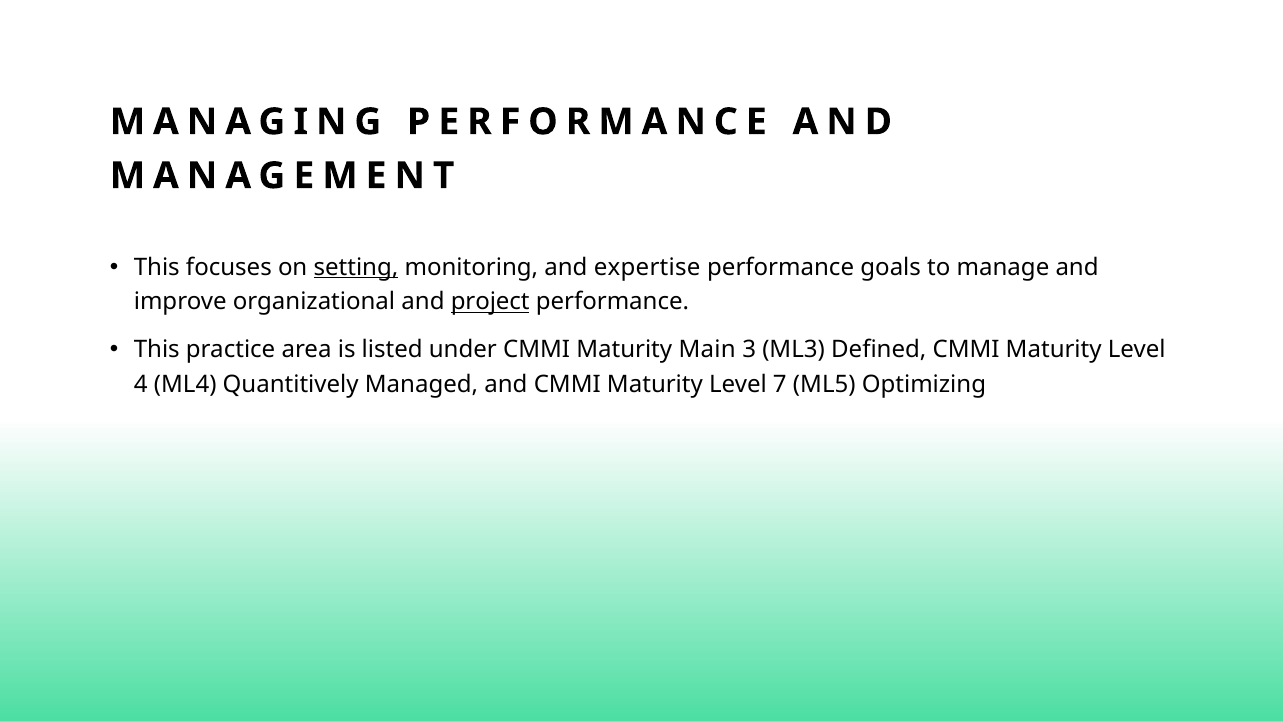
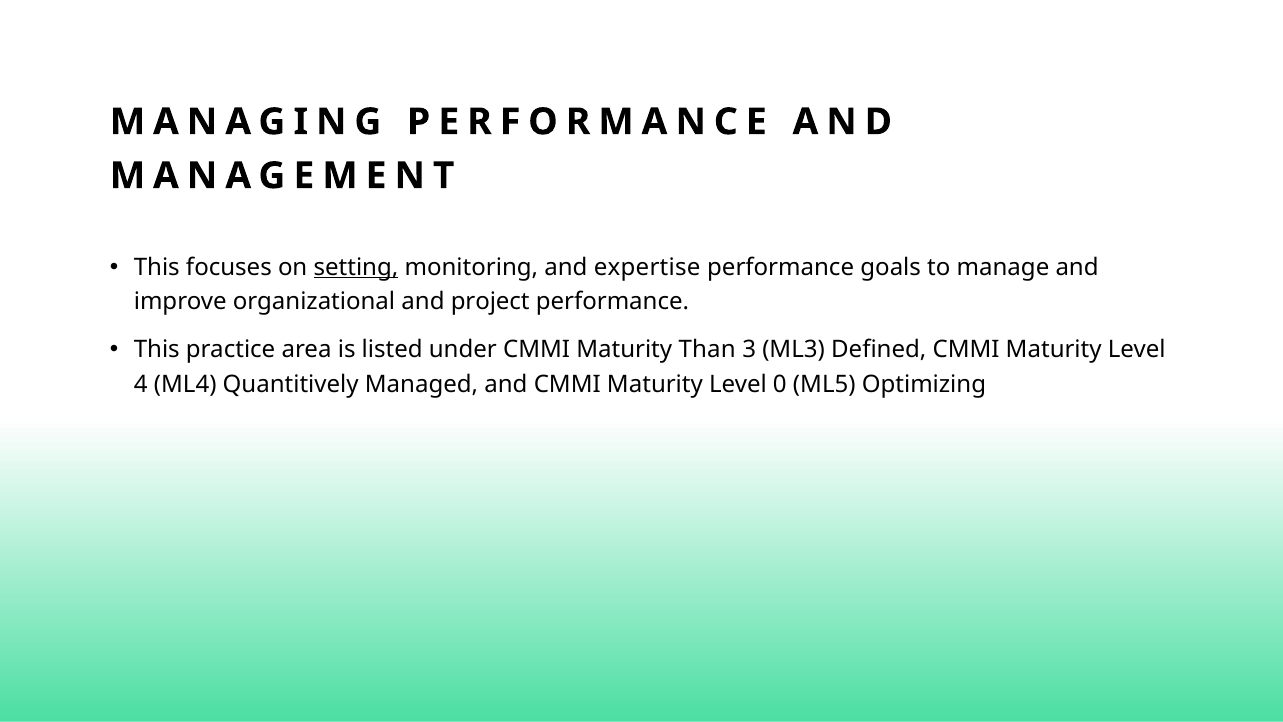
project underline: present -> none (490, 302)
Main: Main -> Than (707, 350)
7: 7 -> 0 (780, 384)
